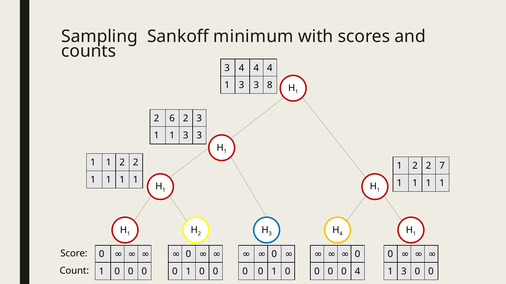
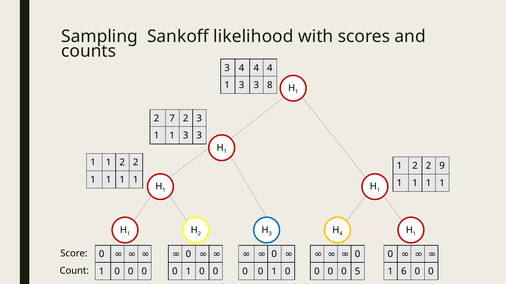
minimum: minimum -> likelihood (253, 37)
6: 6 -> 7 (172, 119)
7: 7 -> 9 (442, 166)
0 4: 4 -> 5 (357, 272)
3: 3 -> 6 (404, 272)
